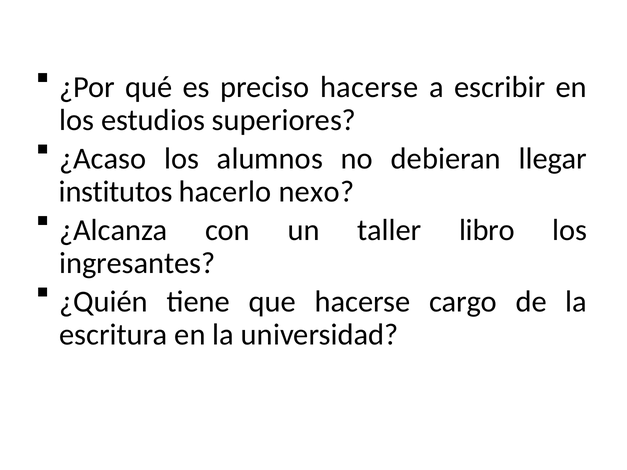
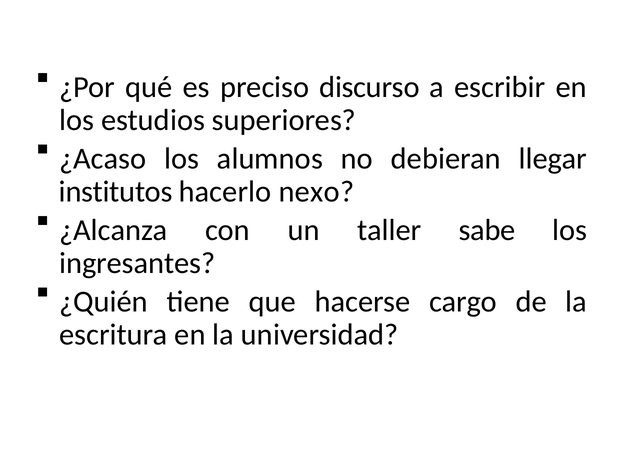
preciso hacerse: hacerse -> discurso (370, 87)
libro: libro -> sabe (487, 230)
